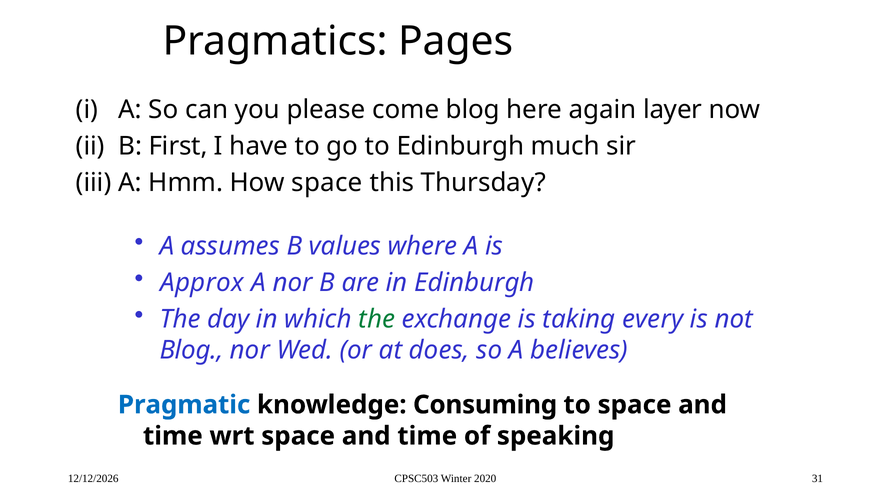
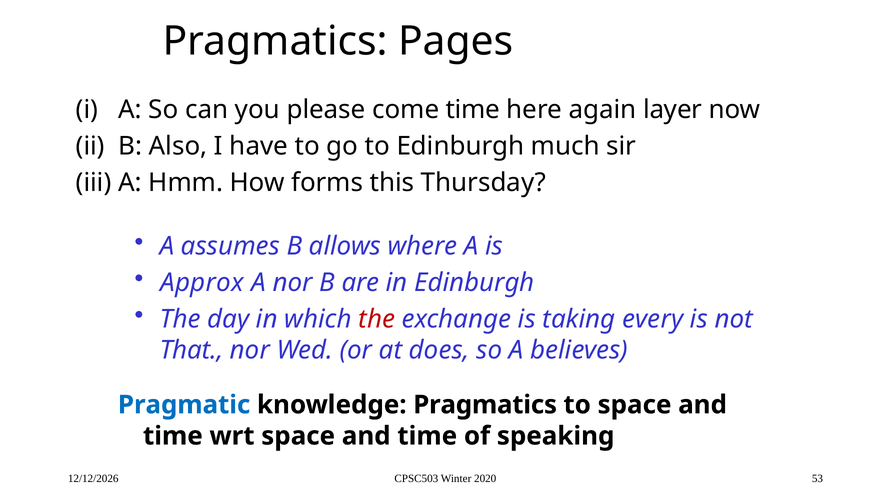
come blog: blog -> time (473, 110)
First: First -> Also (178, 146)
How space: space -> forms (327, 183)
values: values -> allows (345, 246)
the colour: green -> red (377, 319)
Blog: Blog -> That (192, 350)
knowledge Consuming: Consuming -> Pragmatics (485, 405)
31: 31 -> 53 (817, 479)
